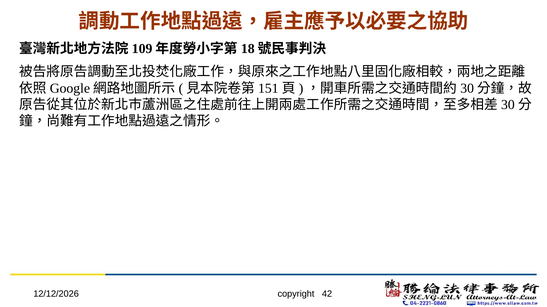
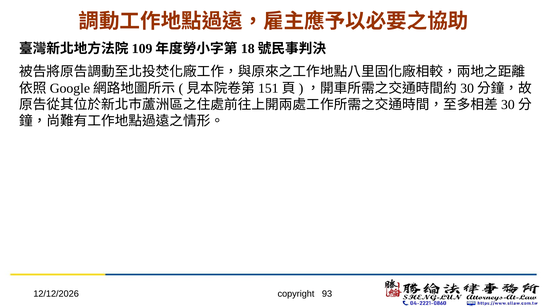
42: 42 -> 93 (327, 294)
